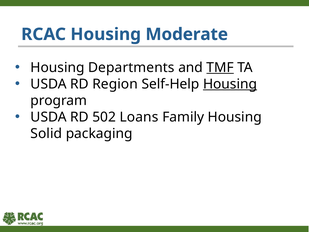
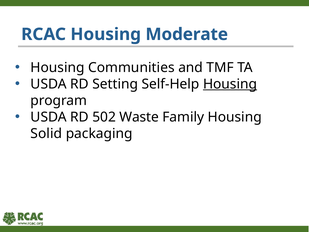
Departments: Departments -> Communities (131, 67)
TMF underline: present -> none (220, 67)
Region: Region -> Setting (115, 84)
Loans: Loans -> Waste (139, 117)
